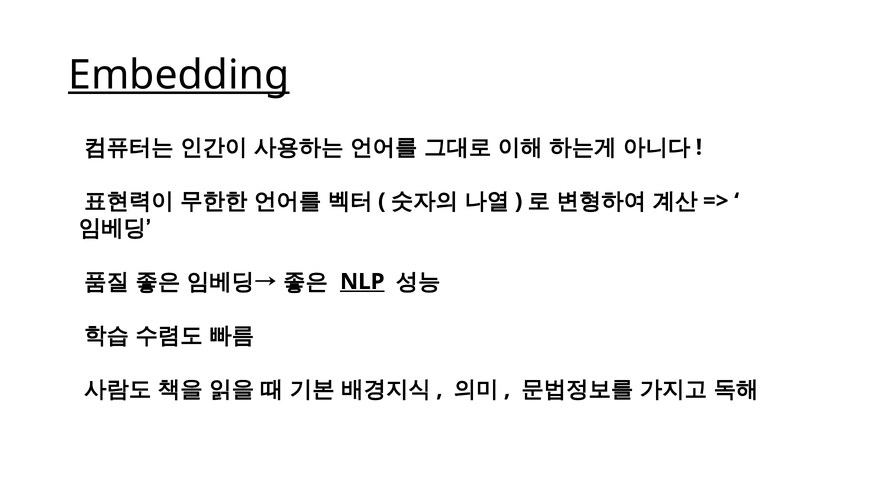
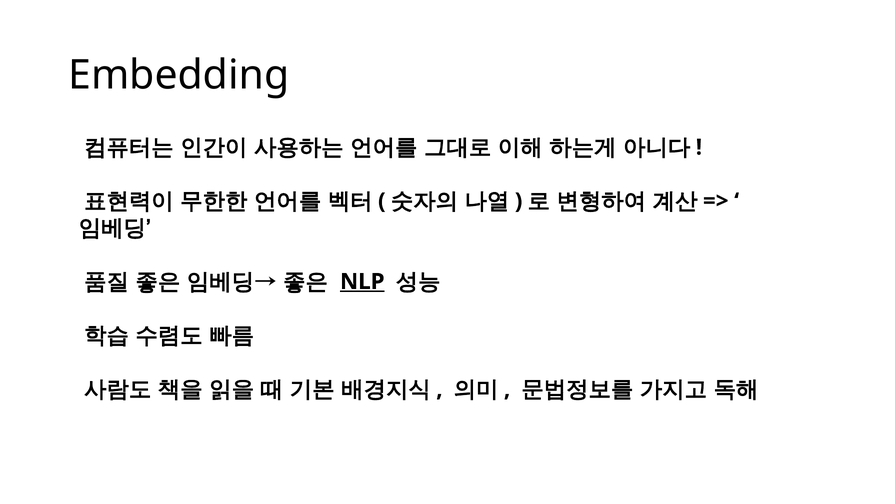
Embedding underline: present -> none (179, 75)
